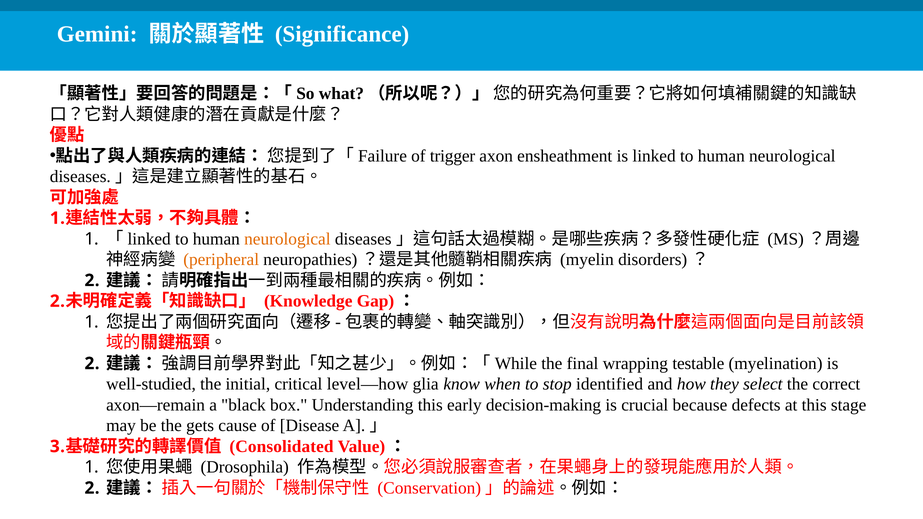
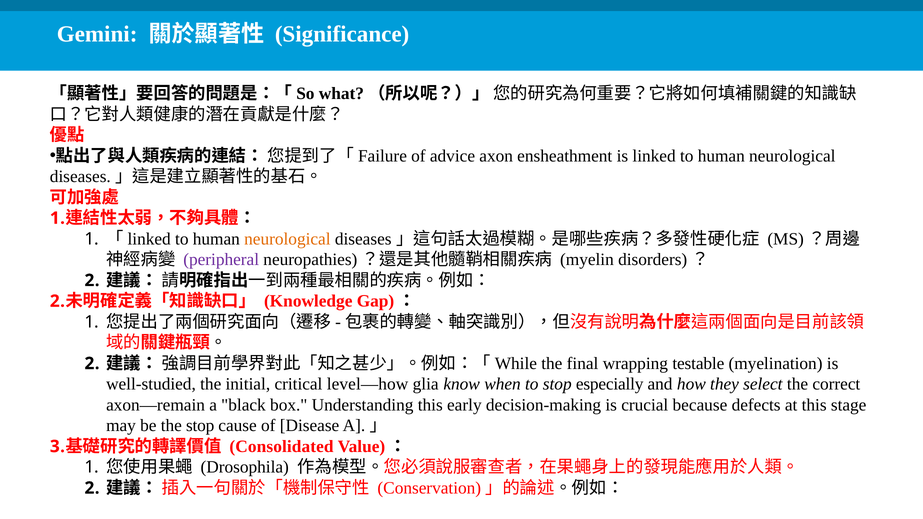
trigger: trigger -> advice (452, 156)
peripheral colour: orange -> purple (221, 260)
identified: identified -> especially (610, 384)
the gets: gets -> stop (200, 426)
